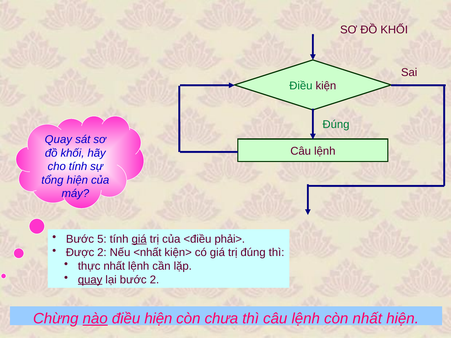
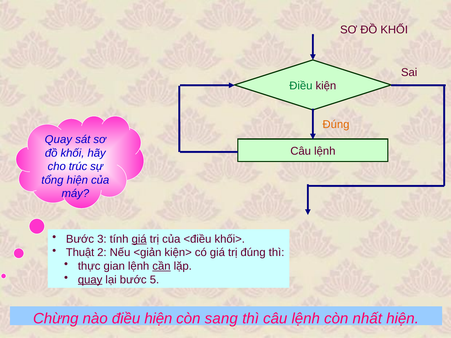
Đúng colour: green -> orange (336, 125)
cho tính: tính -> trúc (78, 167)
5: 5 -> 3 (102, 239)
phải>: phải> -> khối> (230, 239)
Được: Được -> Thuật (80, 253)
<nhất: <nhất -> <giản (147, 253)
thực nhất: nhất -> gian (114, 266)
cần underline: none -> present (161, 266)
bước 2: 2 -> 5 (154, 280)
nào underline: present -> none (95, 319)
chưa: chưa -> sang (221, 319)
